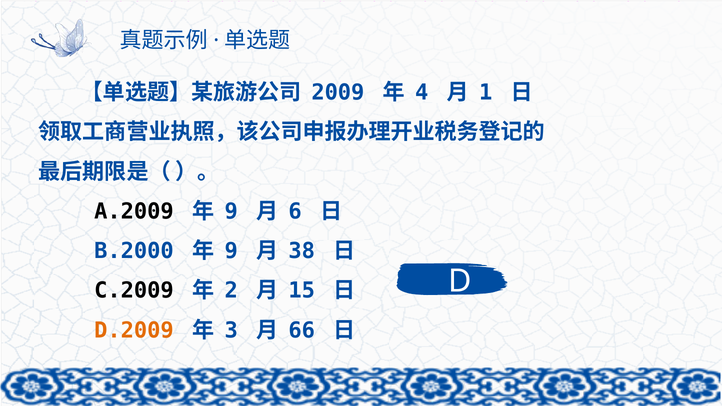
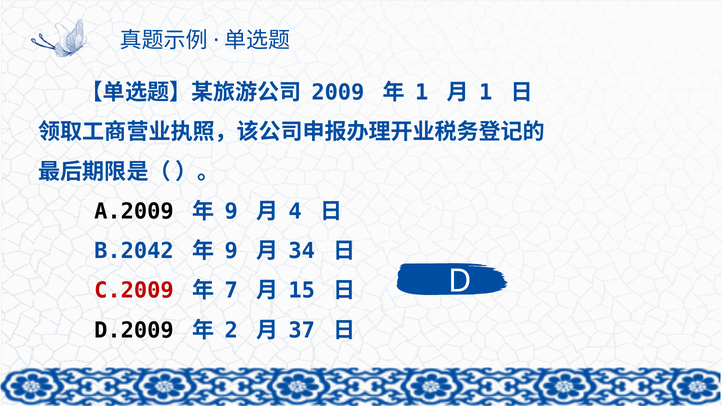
4: 4 -> 1 (422, 92)
6: 6 -> 4 (295, 211)
B.2000: B.2000 -> B.2042 (134, 251)
38: 38 -> 34 (302, 251)
C.2009 colour: black -> red (134, 291)
2: 2 -> 7 (231, 291)
D.2009 colour: orange -> black (134, 330)
3: 3 -> 2 (231, 330)
66: 66 -> 37 (302, 330)
